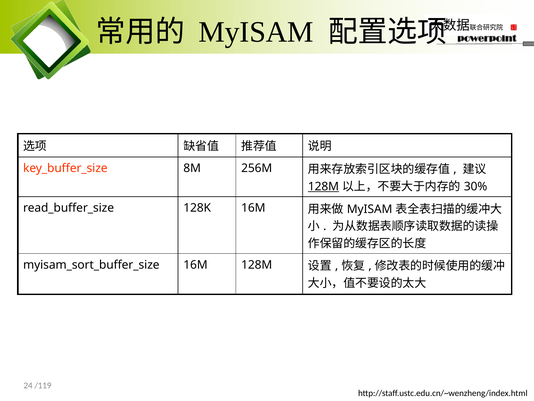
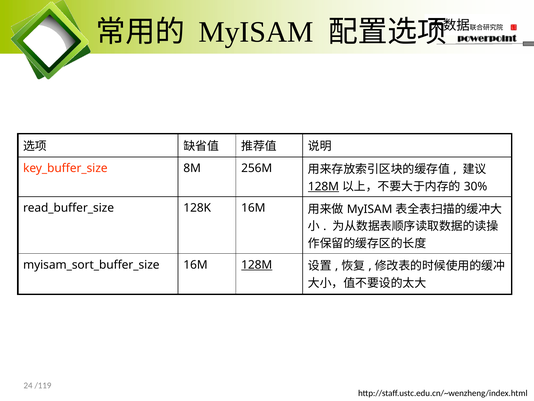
128M underline: none -> present (257, 265)
